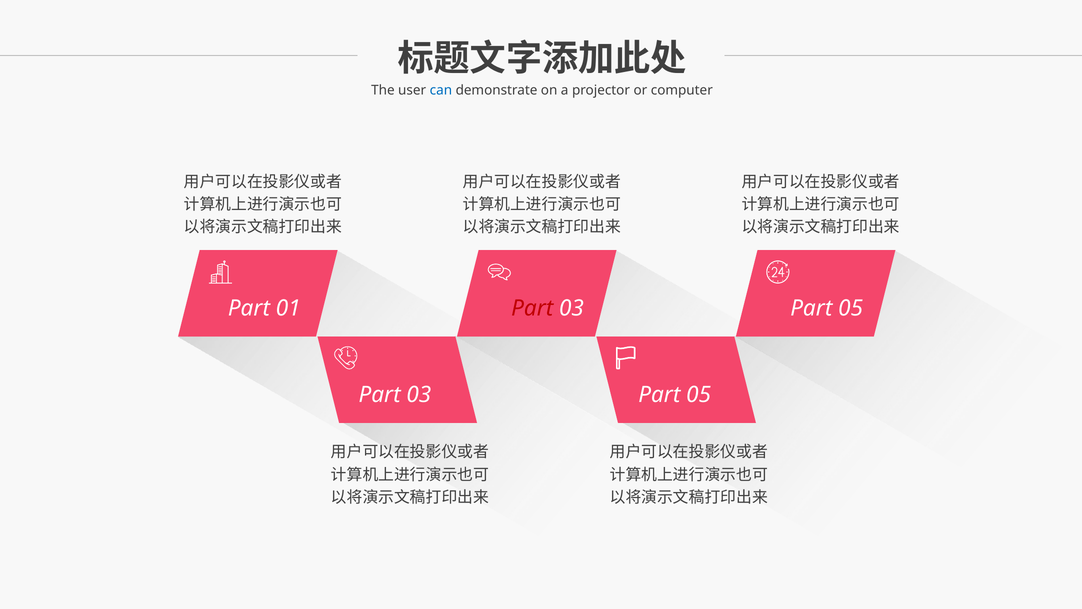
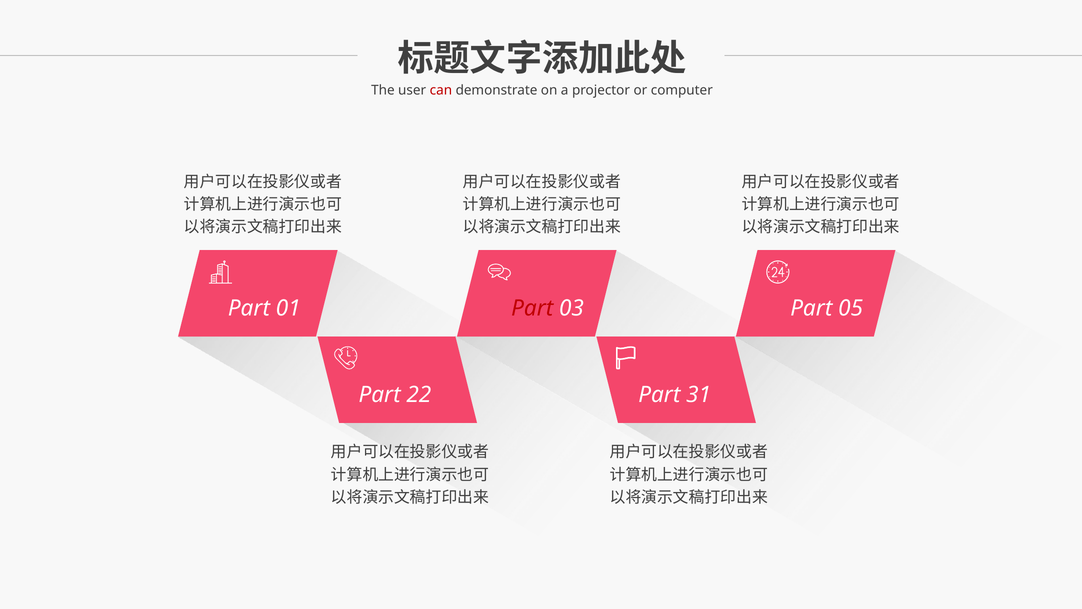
can colour: blue -> red (441, 90)
03: 03 -> 22 (419, 395)
05: 05 -> 31 (699, 395)
